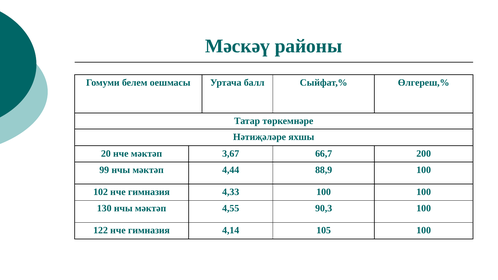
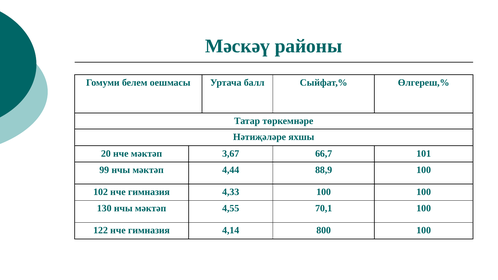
200: 200 -> 101 (424, 154)
90,3: 90,3 -> 70,1 (324, 209)
105: 105 -> 800 (324, 231)
